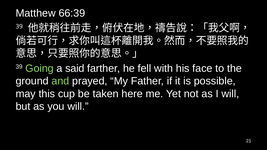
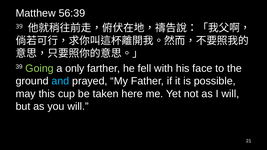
66:39: 66:39 -> 56:39 (72, 13)
said: said -> only (75, 68)
and colour: light green -> light blue (60, 81)
